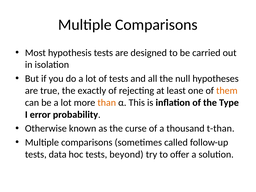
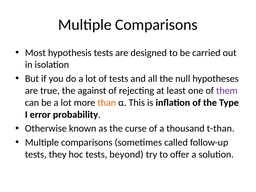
exactly: exactly -> against (92, 91)
them colour: orange -> purple (227, 91)
data: data -> they (58, 154)
